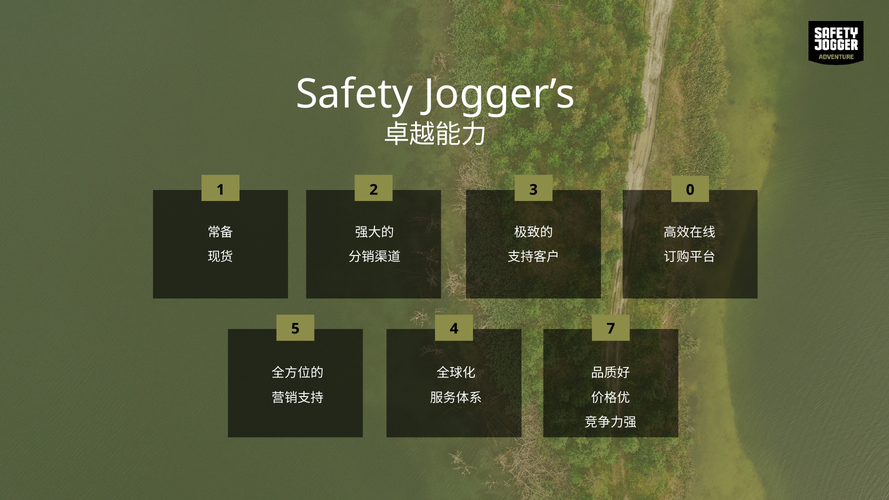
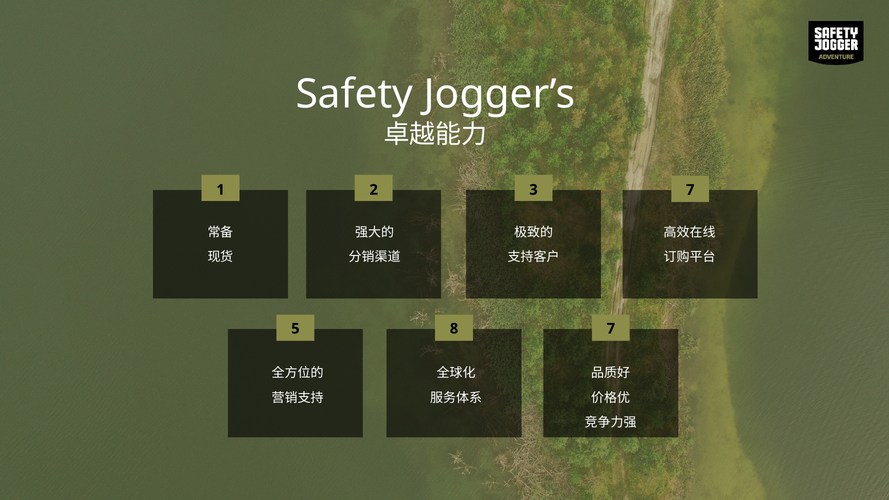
3 0: 0 -> 7 (690, 190)
4: 4 -> 8 (454, 329)
